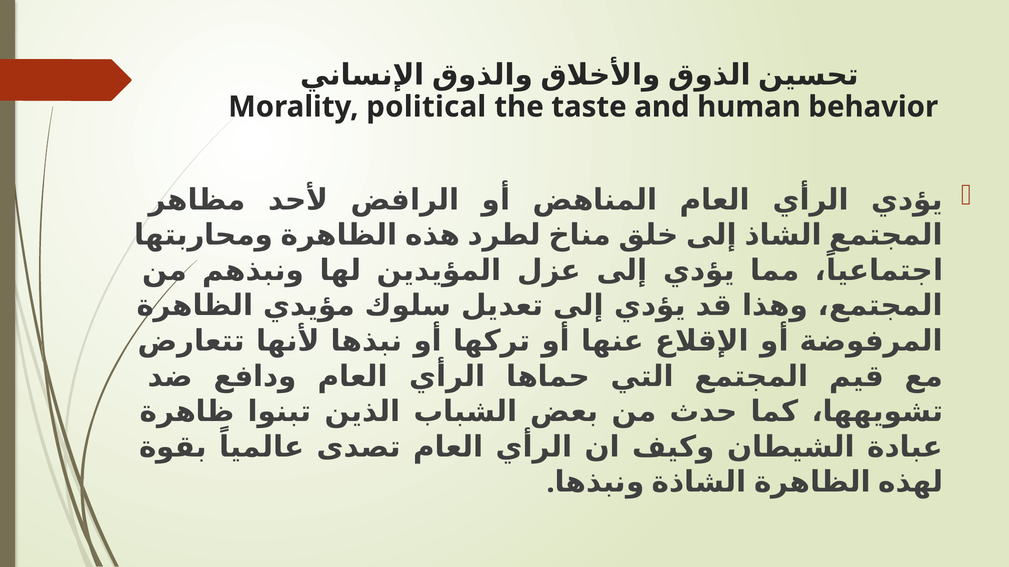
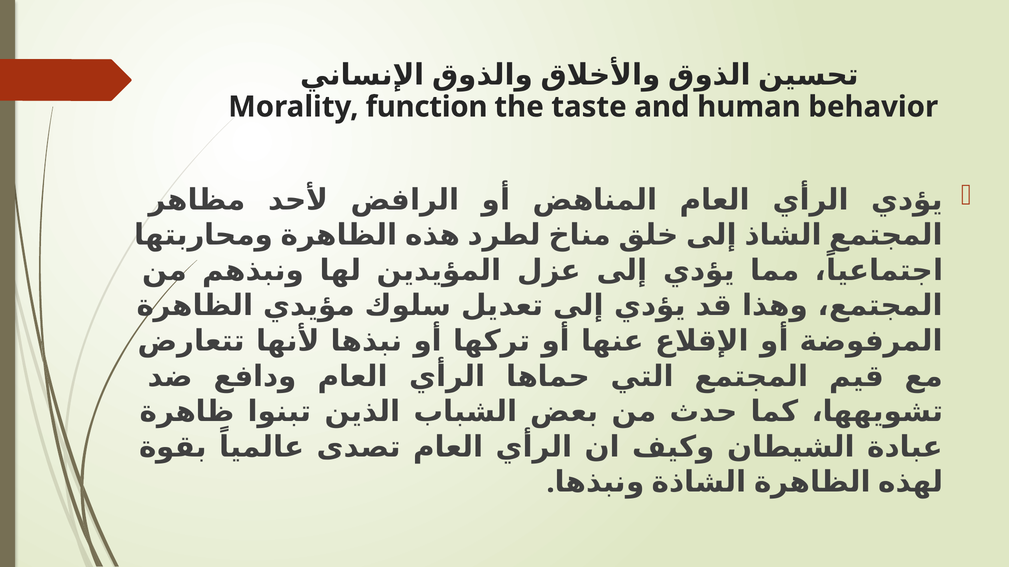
political: political -> function (427, 107)
